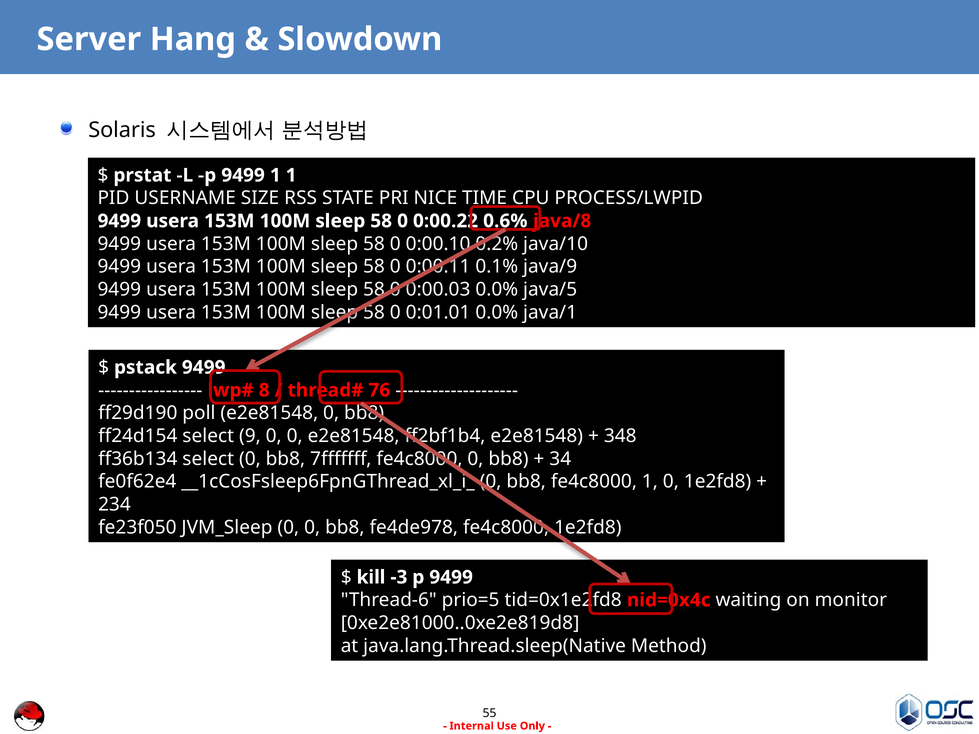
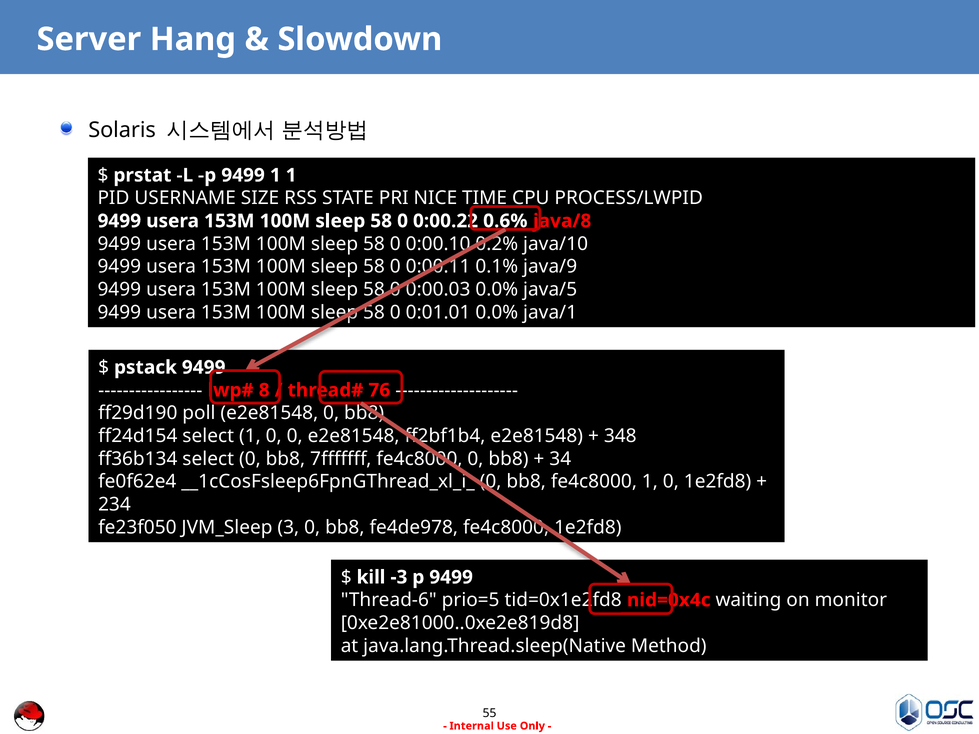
select 9: 9 -> 1 (250, 436)
JVM_Sleep 0: 0 -> 3 (288, 528)
